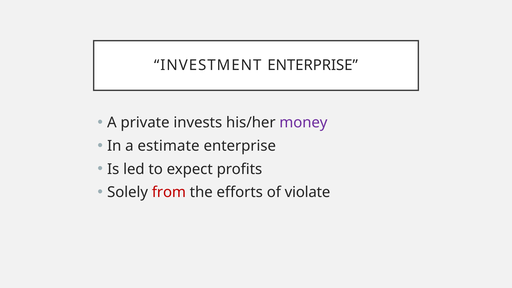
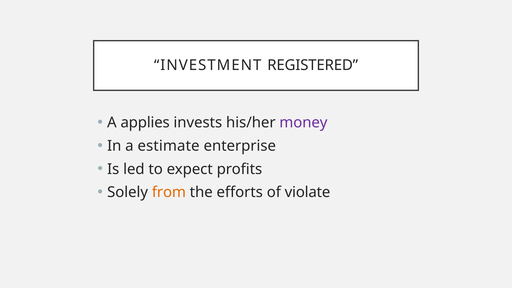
INVESTMENT ENTERPRISE: ENTERPRISE -> REGISTERED (313, 65)
private: private -> applies (145, 123)
from colour: red -> orange (169, 192)
